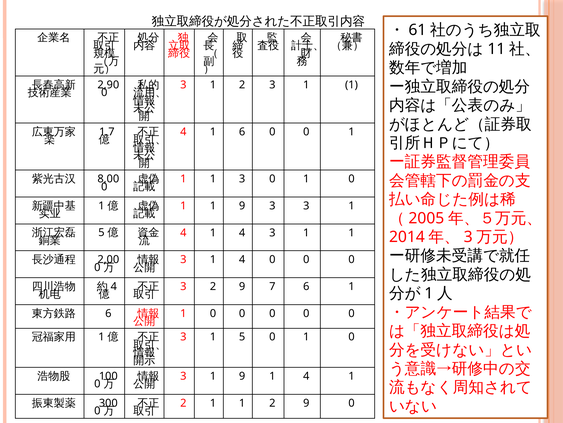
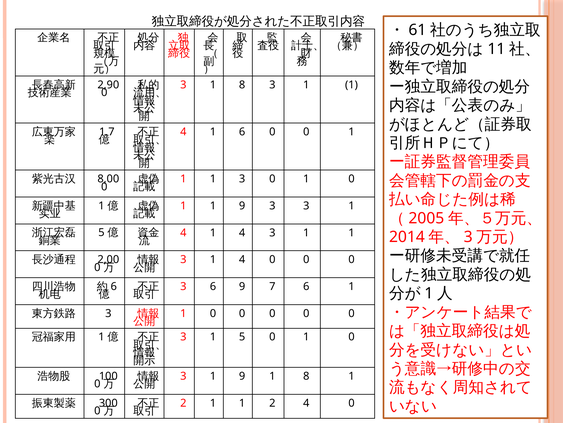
3 1 2: 2 -> 8 (242, 85)
4: 4 -> 6 (114, 286)
3 2: 2 -> 6 (213, 286)
6: 6 -> 3 (108, 313)
9 1 4: 4 -> 8 (306, 376)
1 2 9: 9 -> 4 (306, 402)
